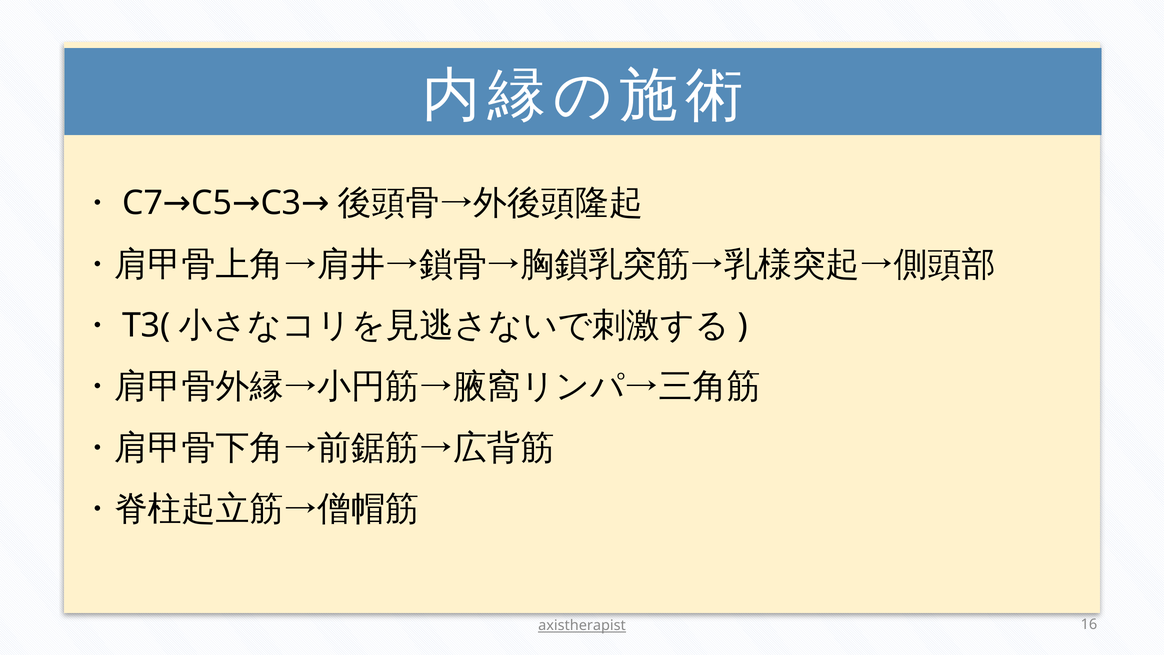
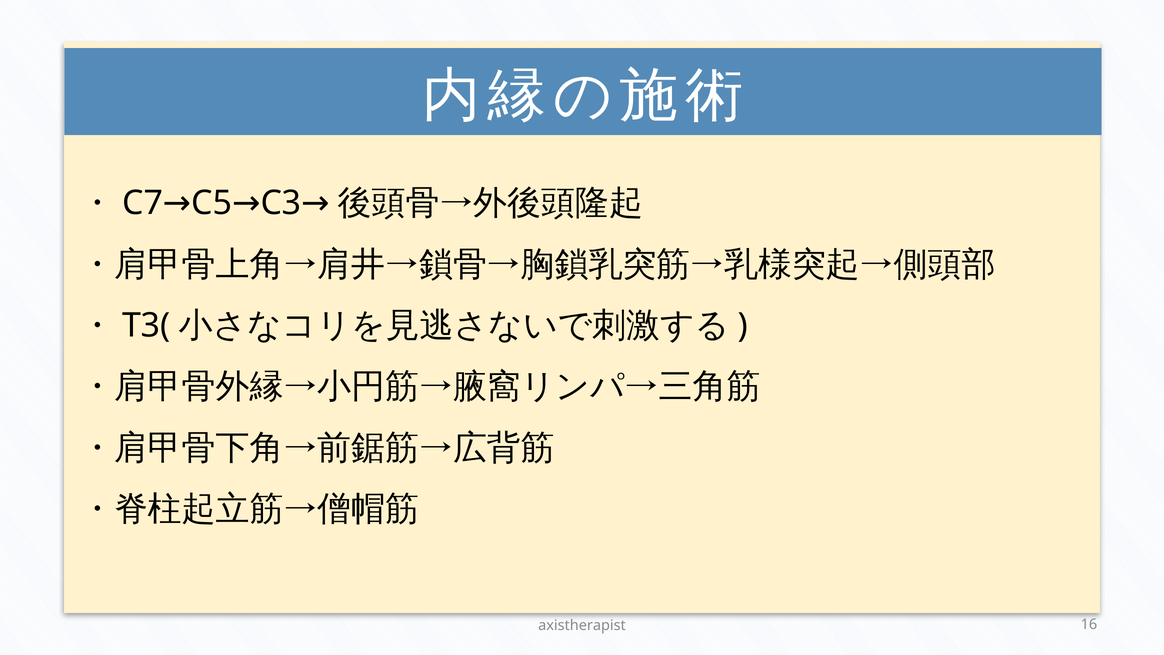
axistherapist underline: present -> none (582, 625)
